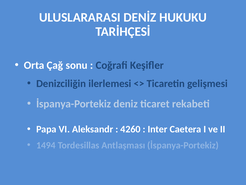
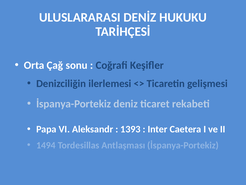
4260: 4260 -> 1393 (130, 129)
